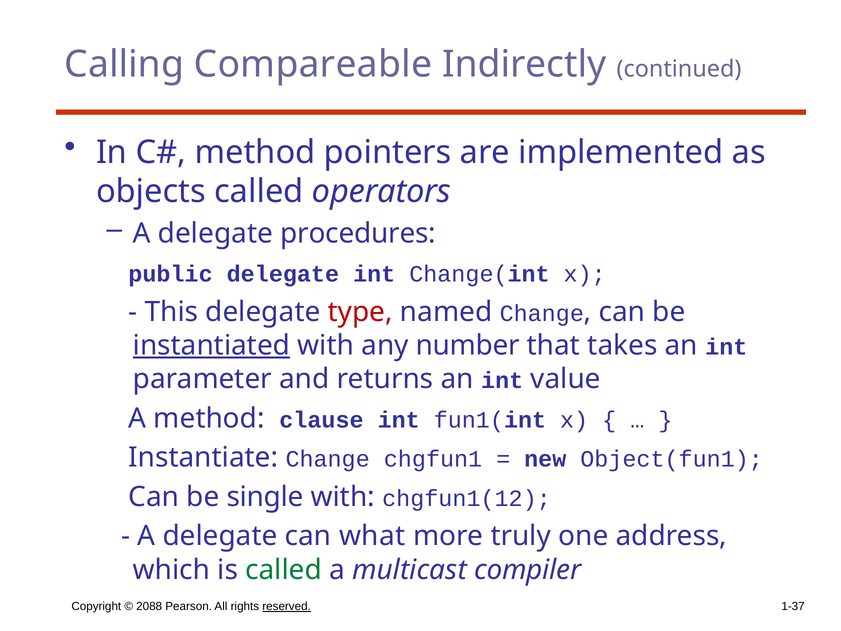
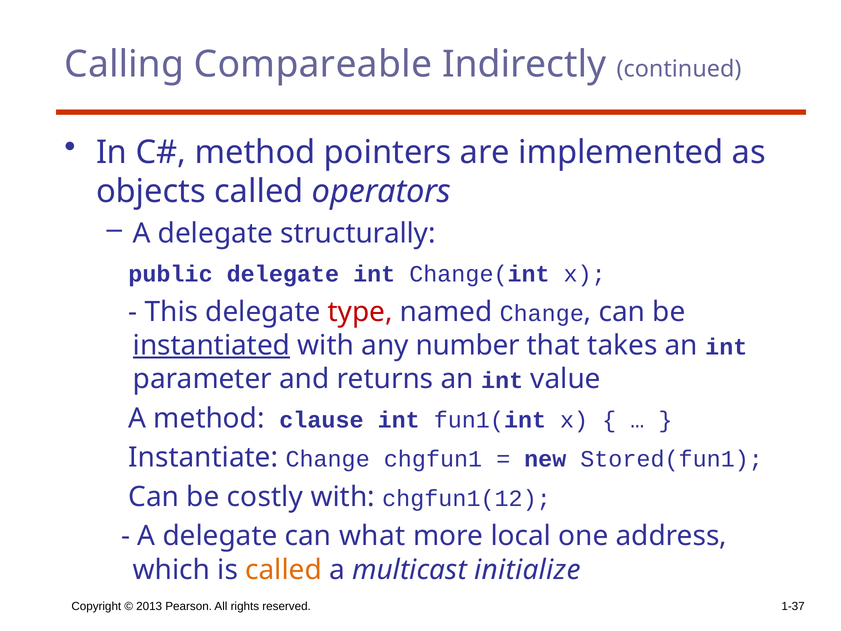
procedures: procedures -> structurally (358, 233)
Object(fun1: Object(fun1 -> Stored(fun1 (672, 459)
single: single -> costly (265, 497)
truly: truly -> local (521, 536)
called colour: green -> orange (284, 570)
compiler: compiler -> initialize (527, 570)
2088: 2088 -> 2013 (149, 606)
reserved underline: present -> none (287, 606)
